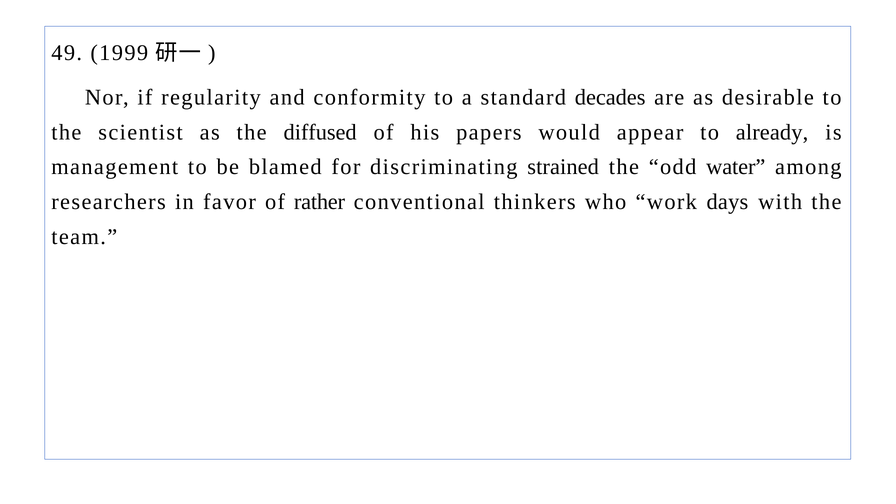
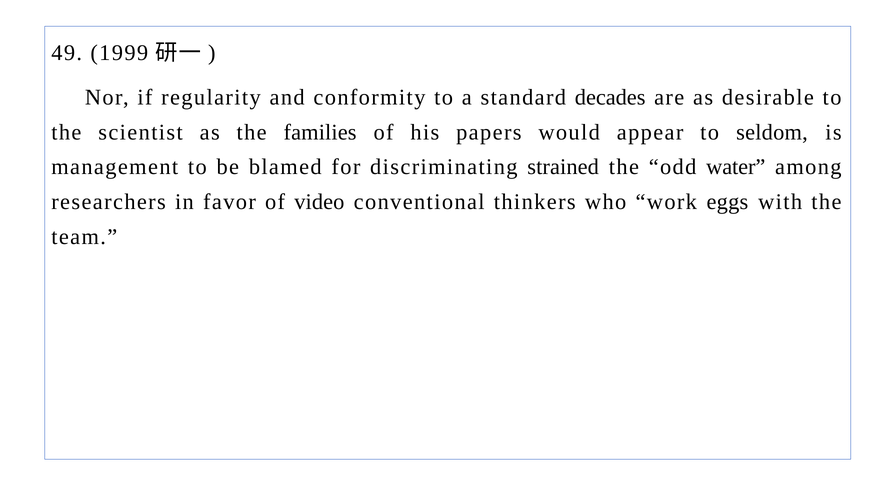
diffused: diffused -> families (320, 132)
already: already -> seldom (772, 132)
rather: rather -> video (319, 202)
days: days -> eggs (727, 202)
